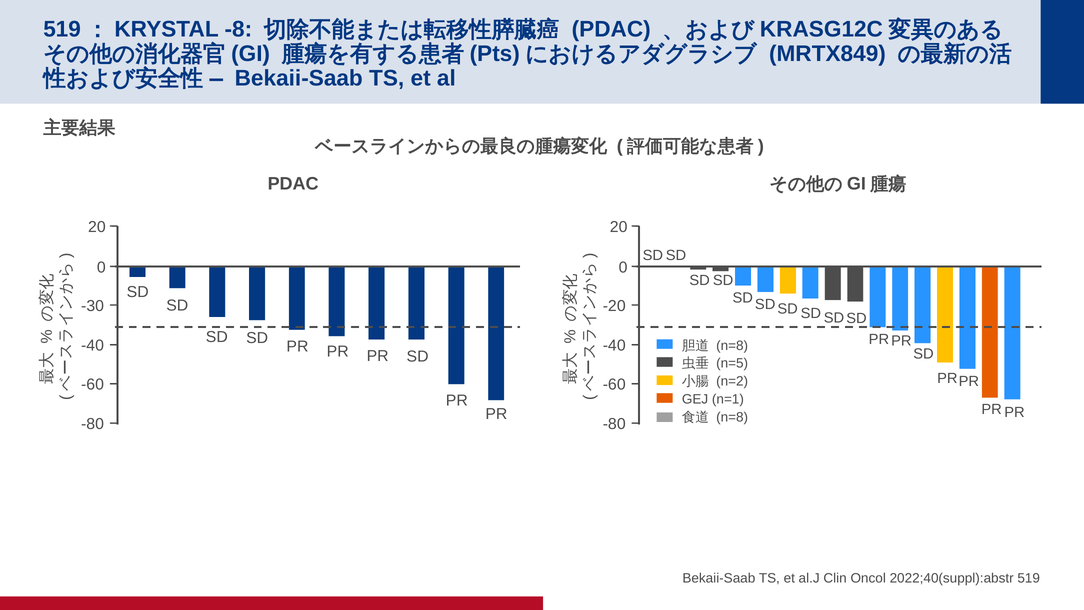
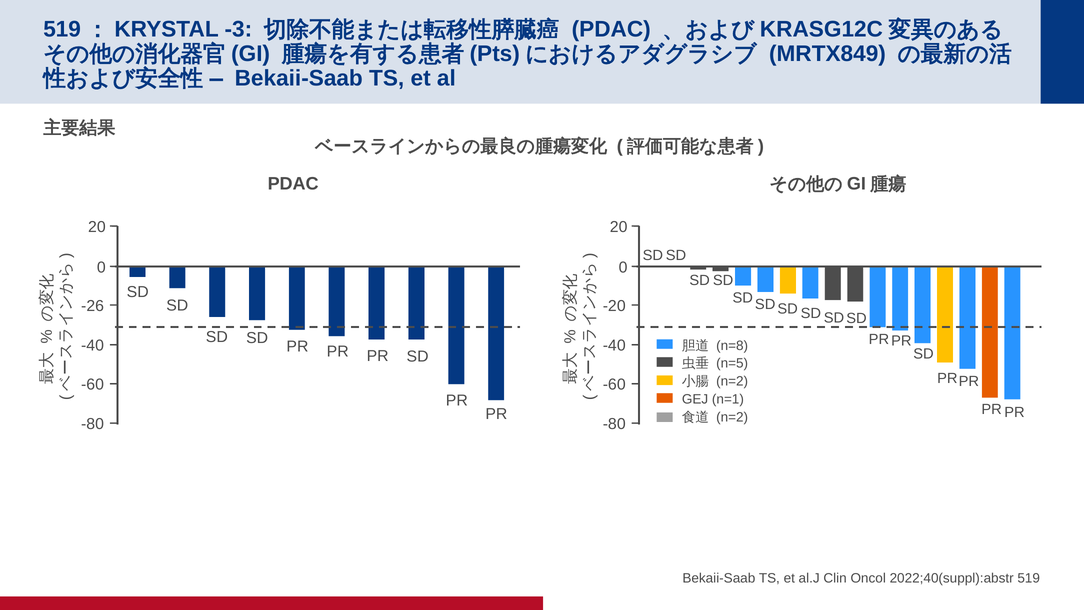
-8: -8 -> -3 (238, 29)
-30: -30 -> -26 (93, 306)
n=8: n=8 -> n=2 (732, 417)
